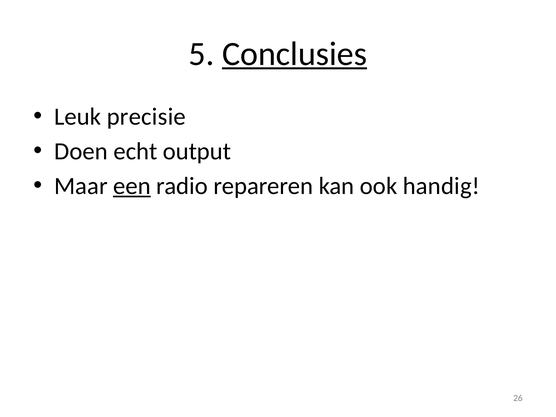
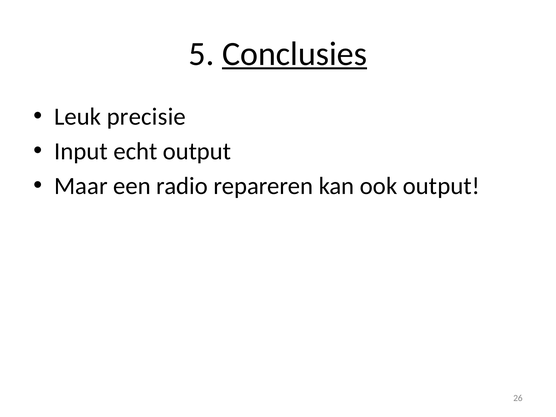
Doen: Doen -> Input (81, 151)
een underline: present -> none (132, 186)
ook handig: handig -> output (441, 186)
